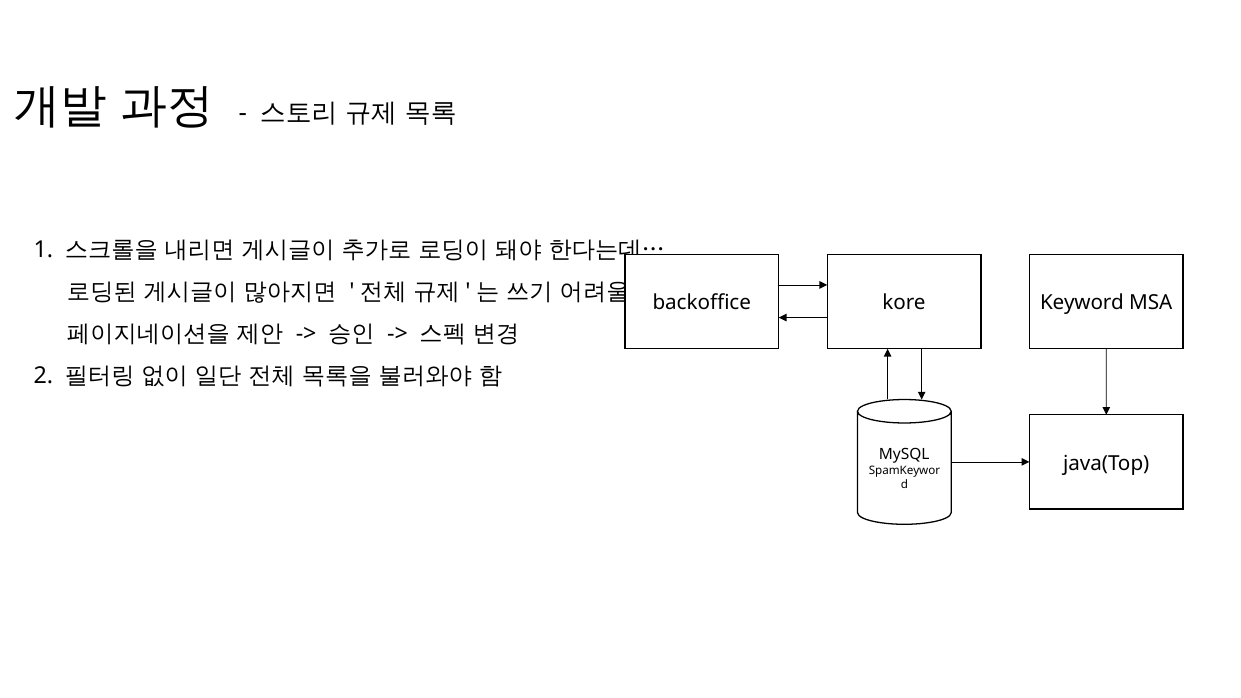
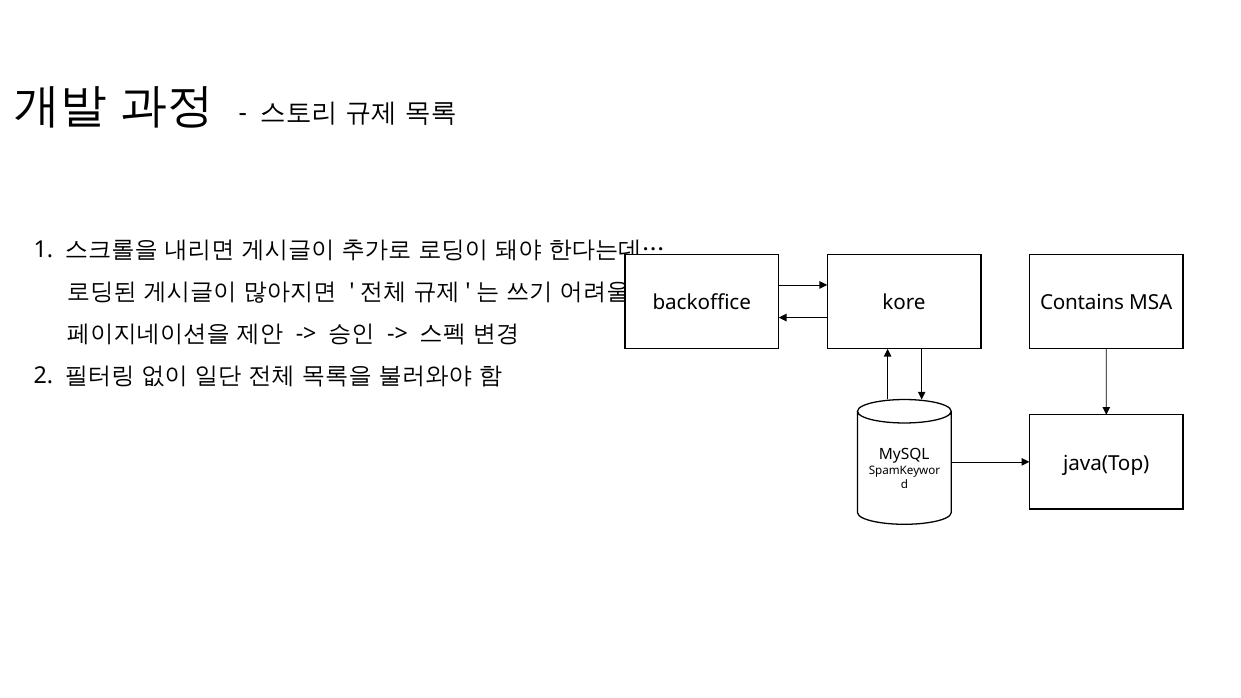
Keyword: Keyword -> Contains (1082, 303)
